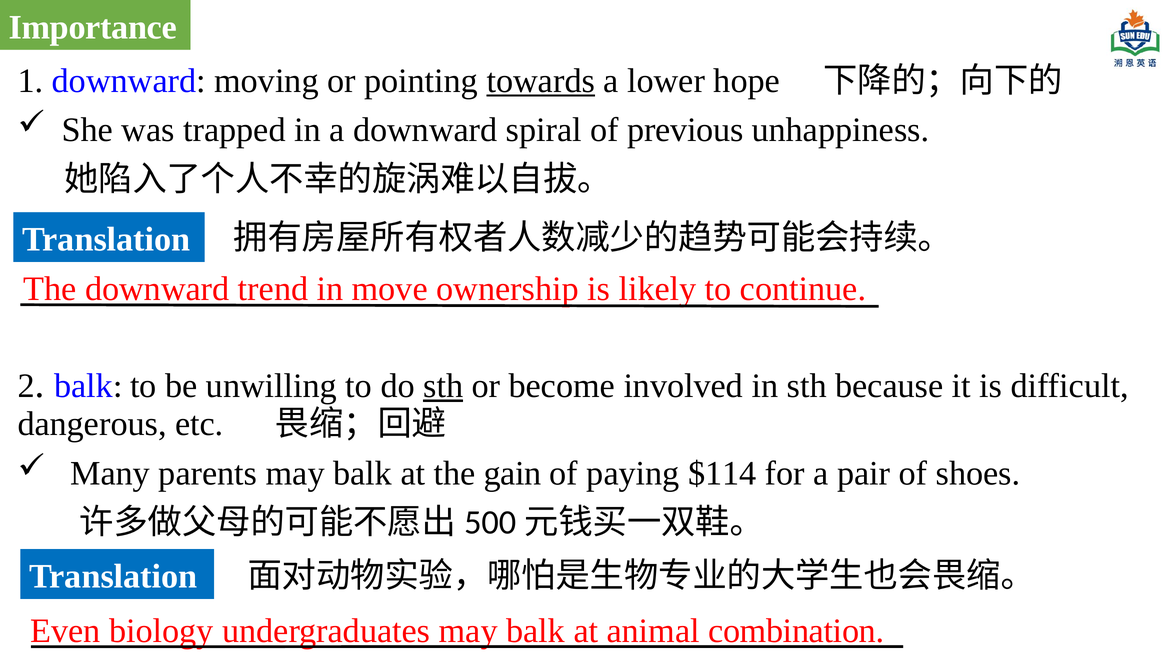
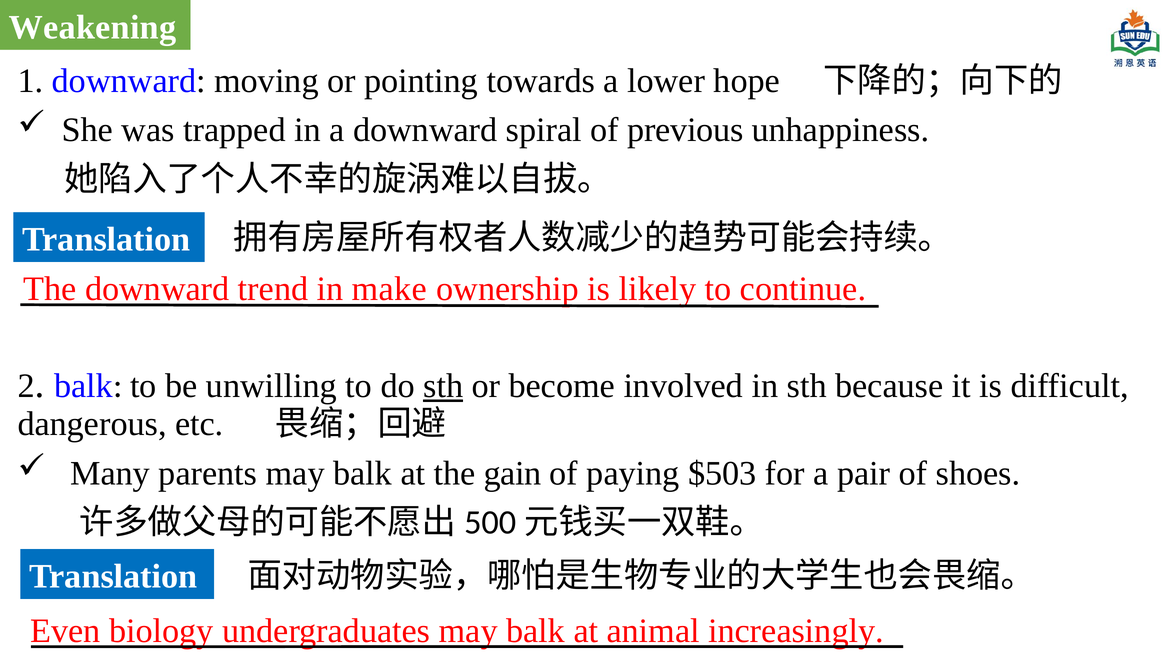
Importance: Importance -> Weakening (92, 27)
towards underline: present -> none (541, 81)
move: move -> make (390, 289)
$114: $114 -> $503 (722, 473)
combination: combination -> increasingly (796, 631)
